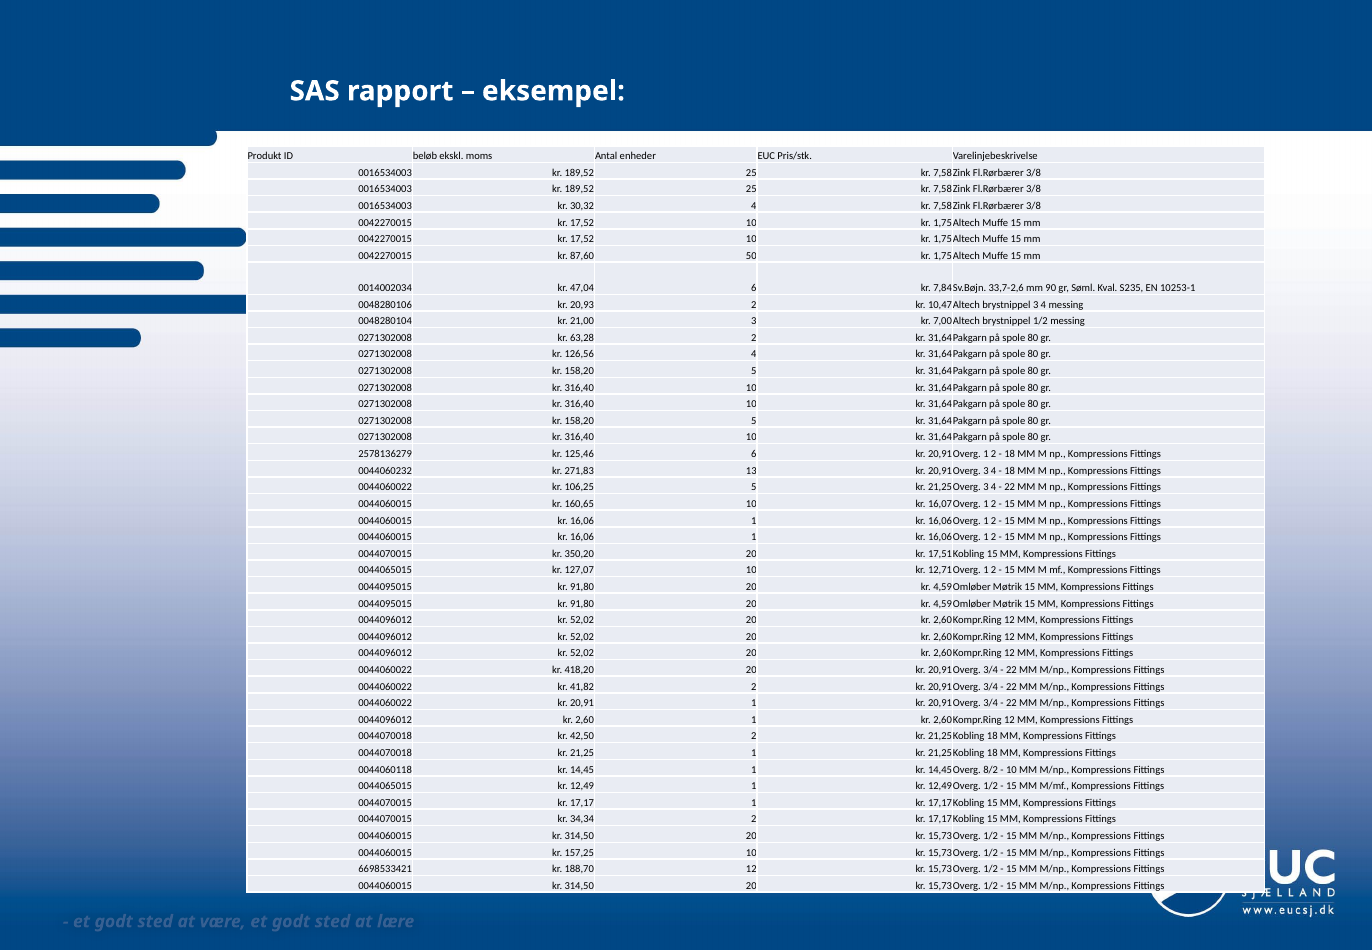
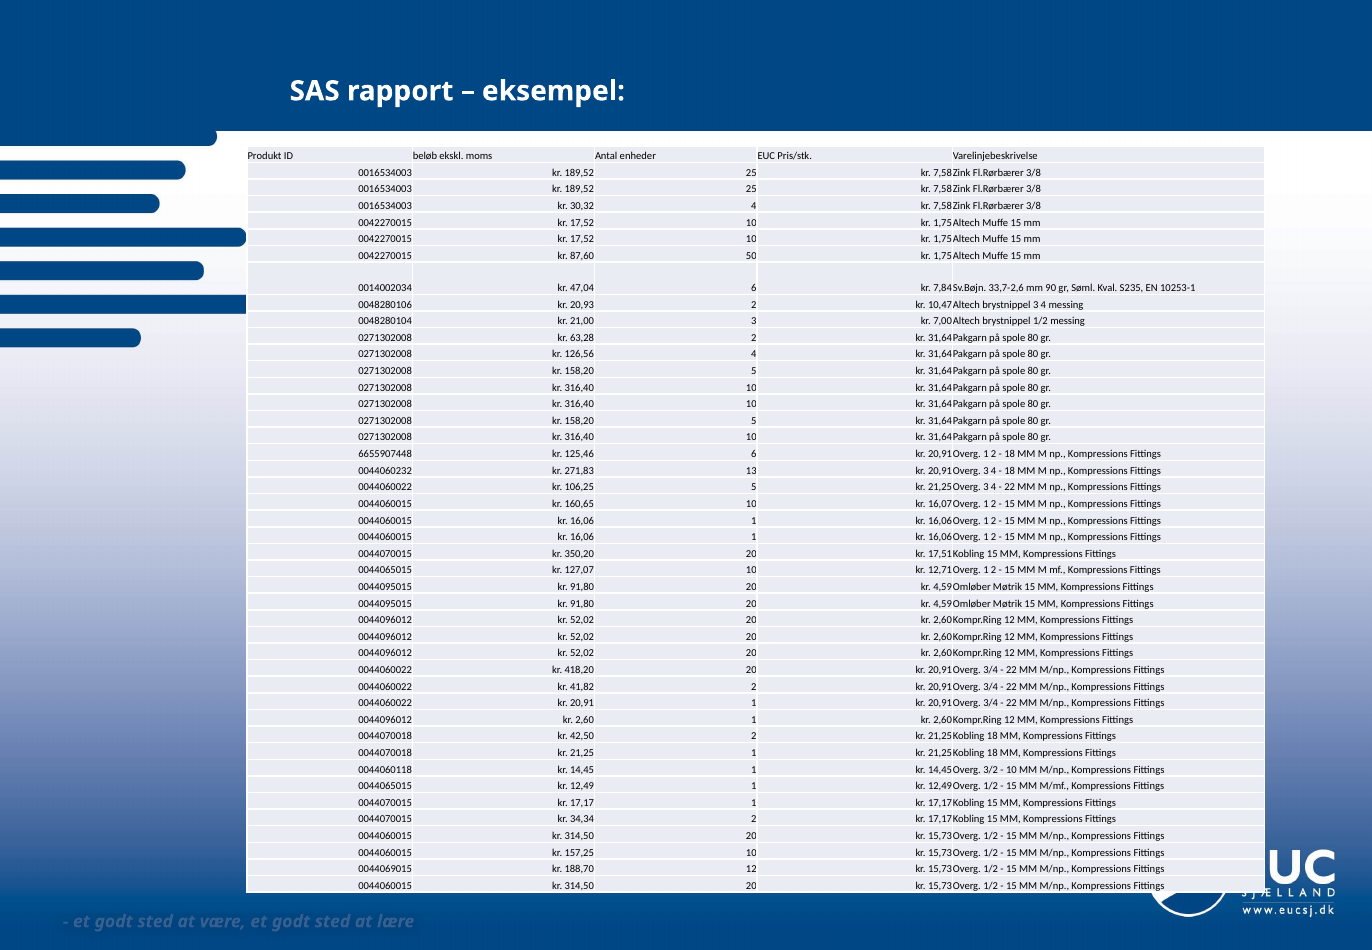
2578136279: 2578136279 -> 6655907448 (385, 454)
8/2: 8/2 -> 3/2 (991, 769)
6698533421: 6698533421 -> 0044069015 (385, 869)
